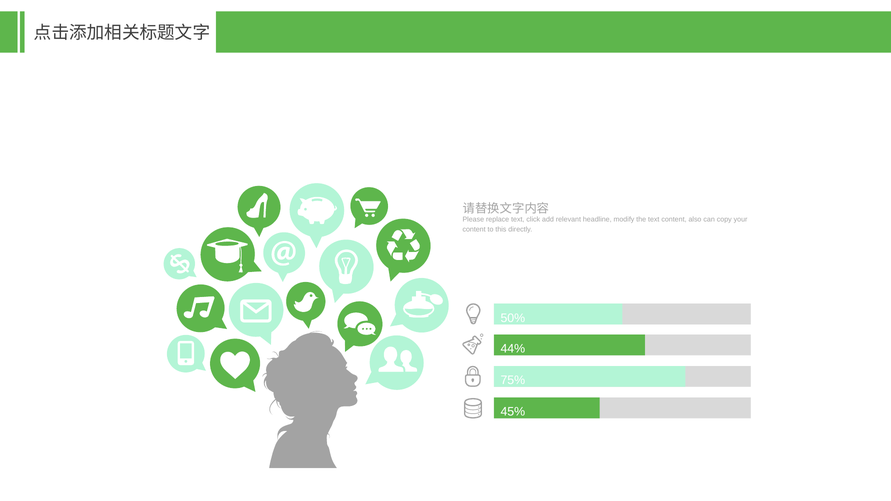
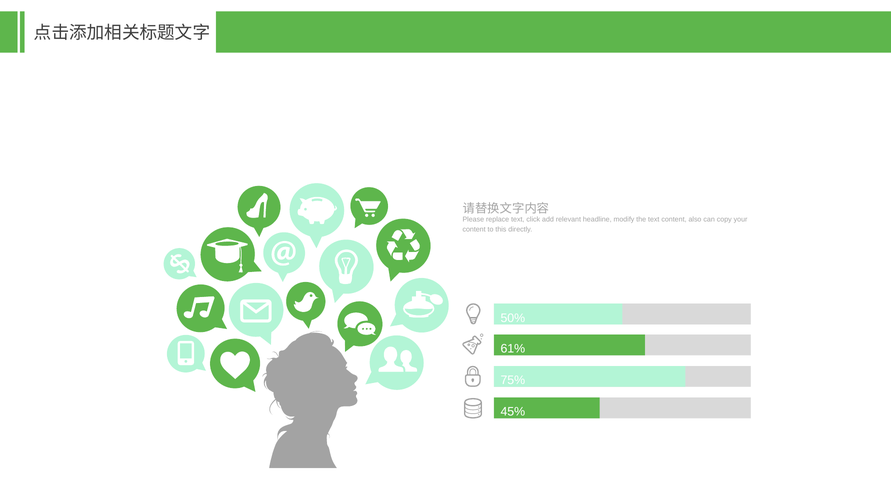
44%: 44% -> 61% (513, 349)
